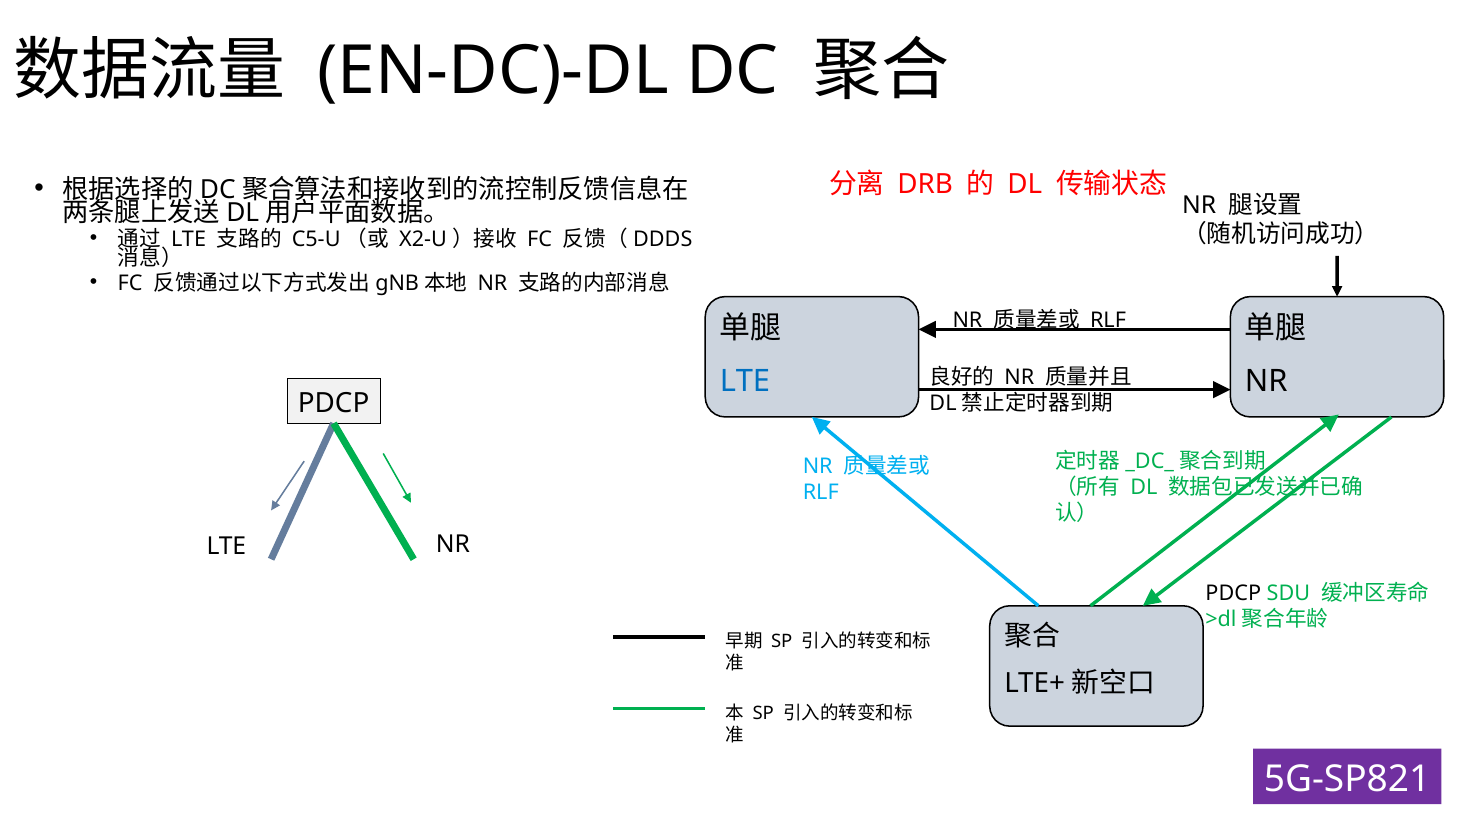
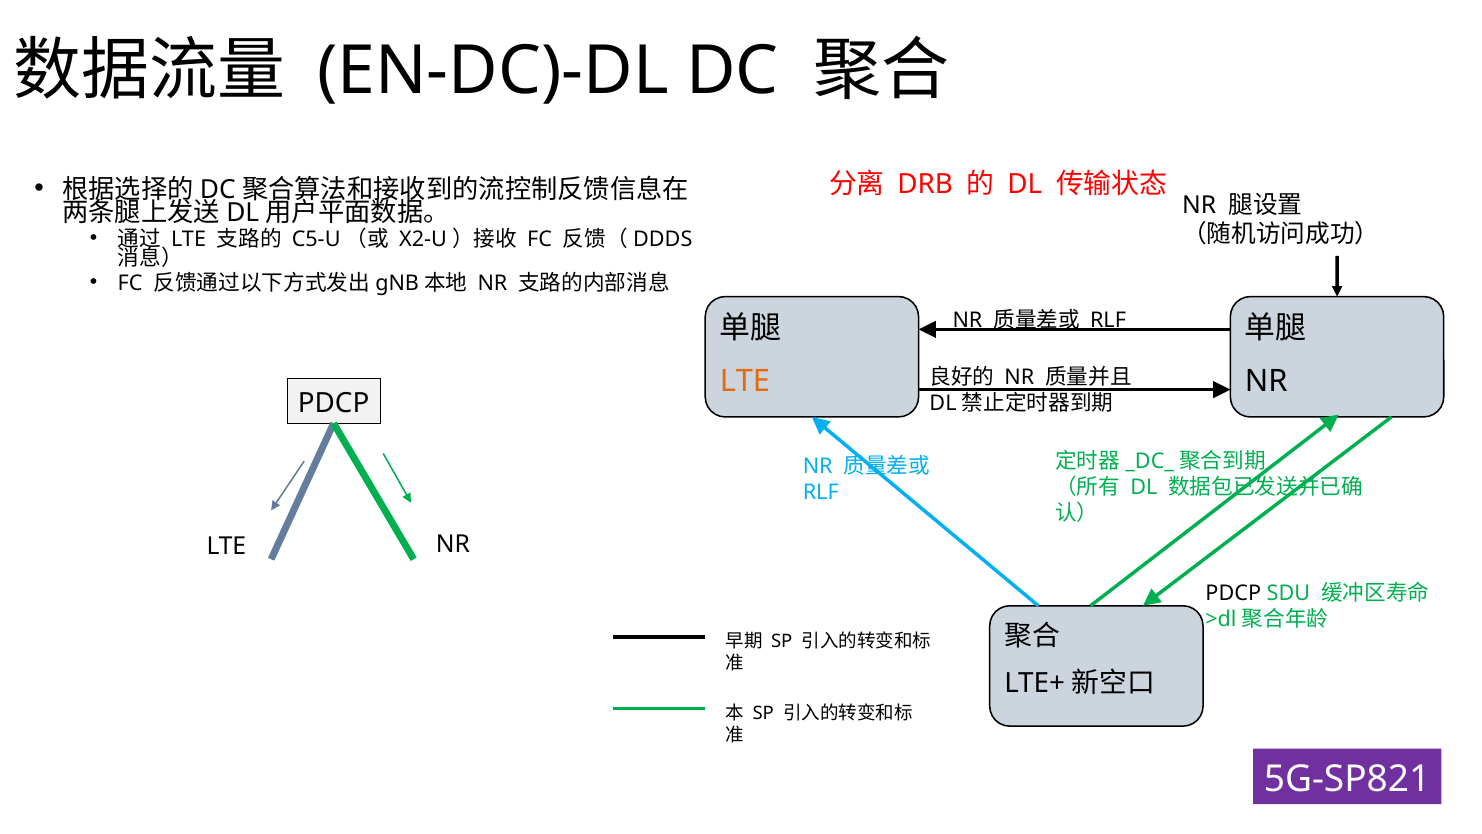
LTE colour: blue -> orange (745, 381)
